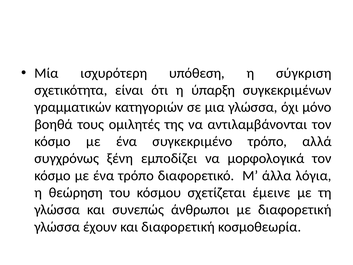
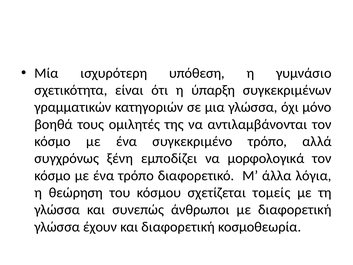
σύγκριση: σύγκριση -> γυμνάσιο (304, 73)
έμεινε: έμεινε -> τομείς (272, 193)
